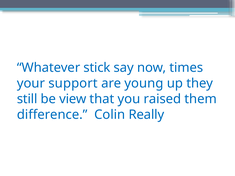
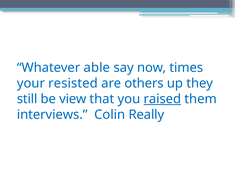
stick: stick -> able (97, 68)
support: support -> resisted (73, 83)
young: young -> others (144, 83)
raised underline: none -> present (162, 99)
difference: difference -> interviews (52, 115)
